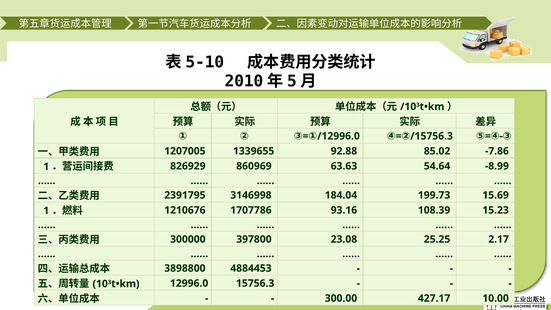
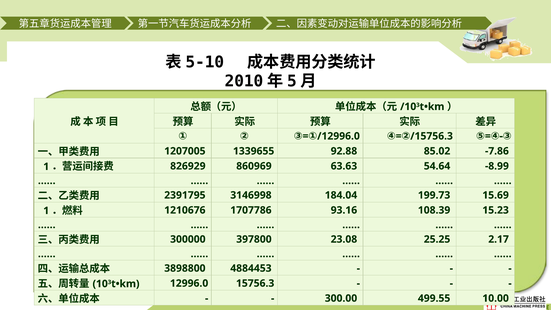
427.17: 427.17 -> 499.55 (434, 298)
